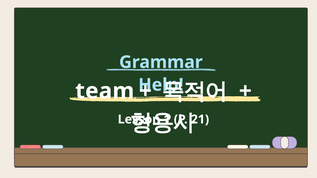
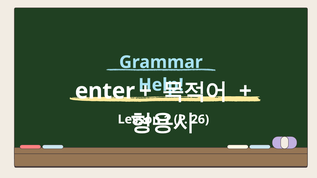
team: team -> enter (105, 91)
21: 21 -> 26 (200, 120)
